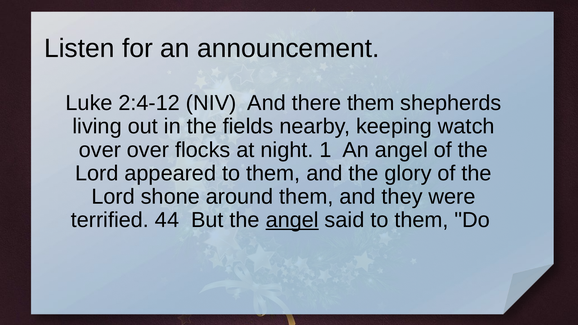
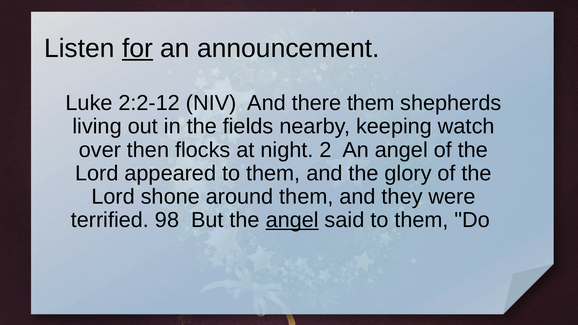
for underline: none -> present (137, 49)
2:4-12: 2:4-12 -> 2:2-12 (149, 103)
over over: over -> then (148, 150)
1: 1 -> 2 (326, 150)
44: 44 -> 98 (167, 220)
